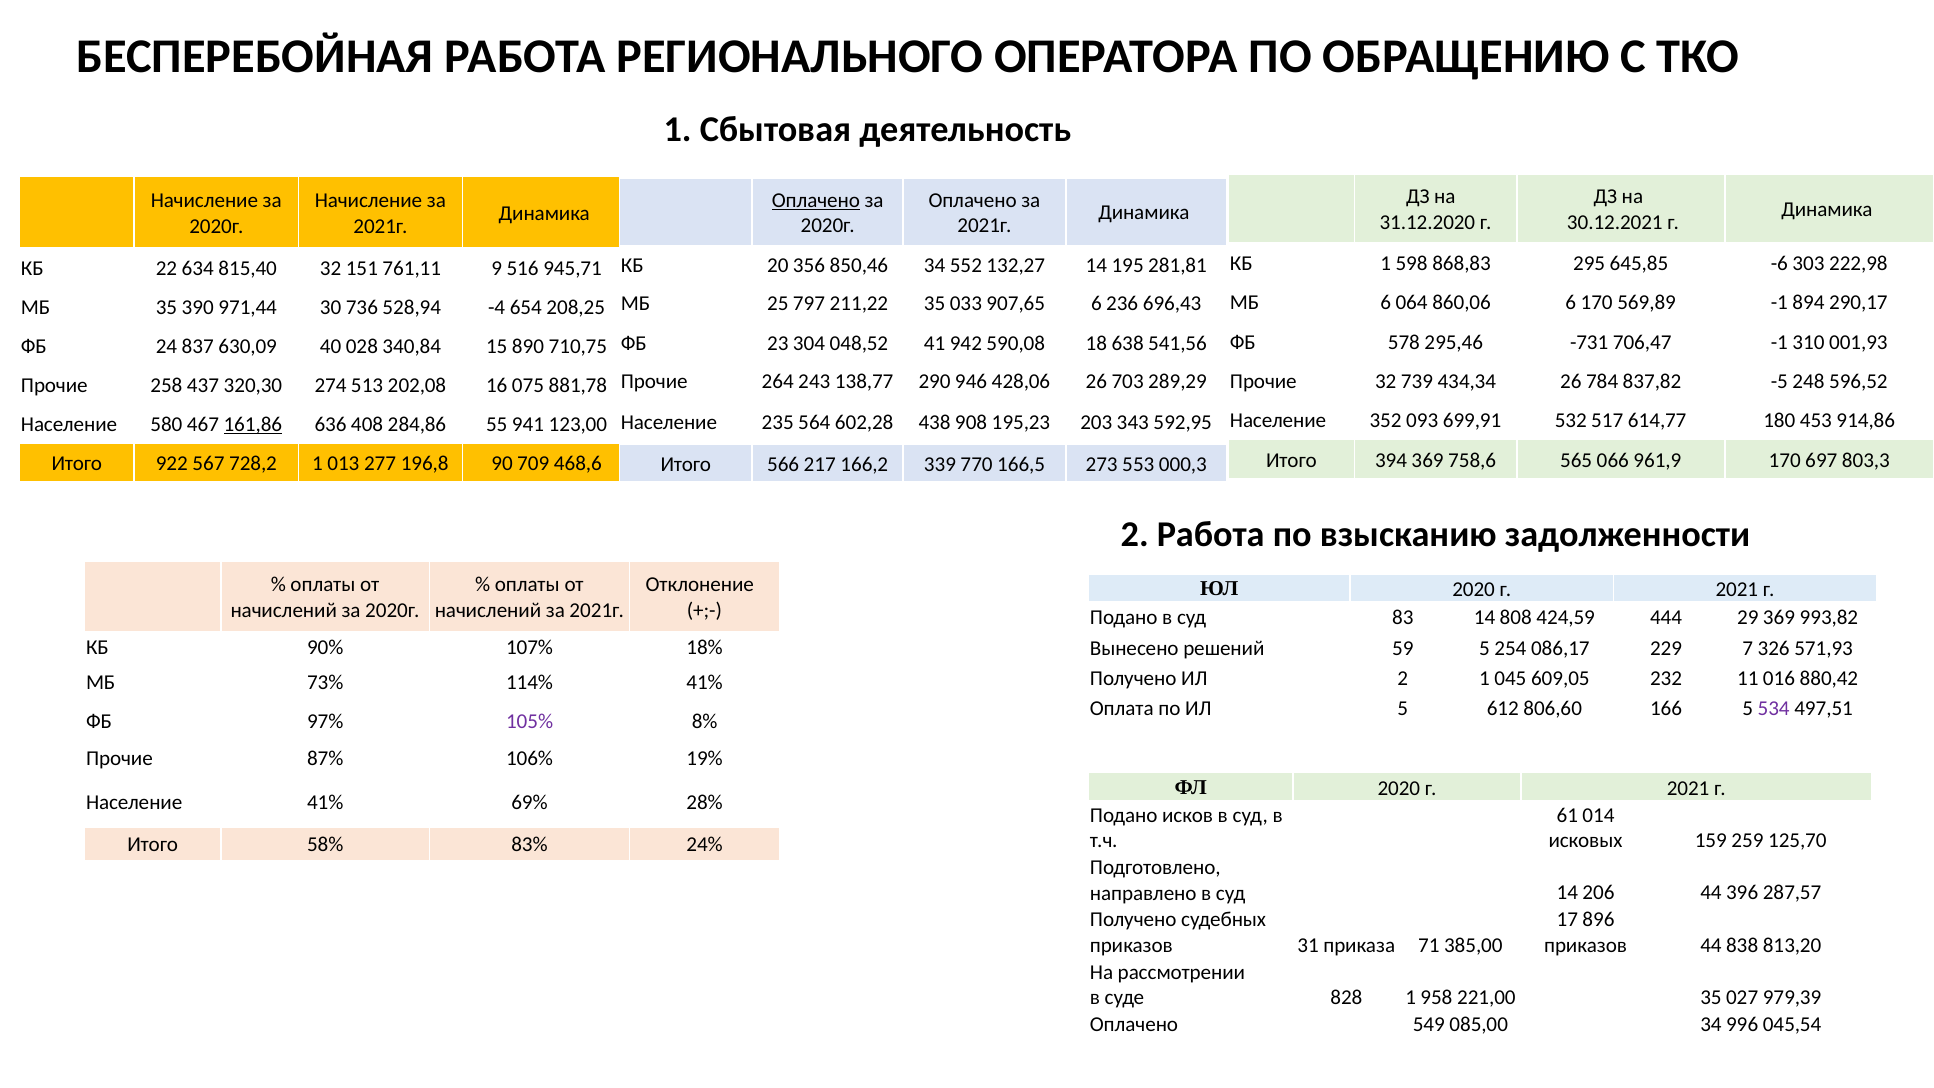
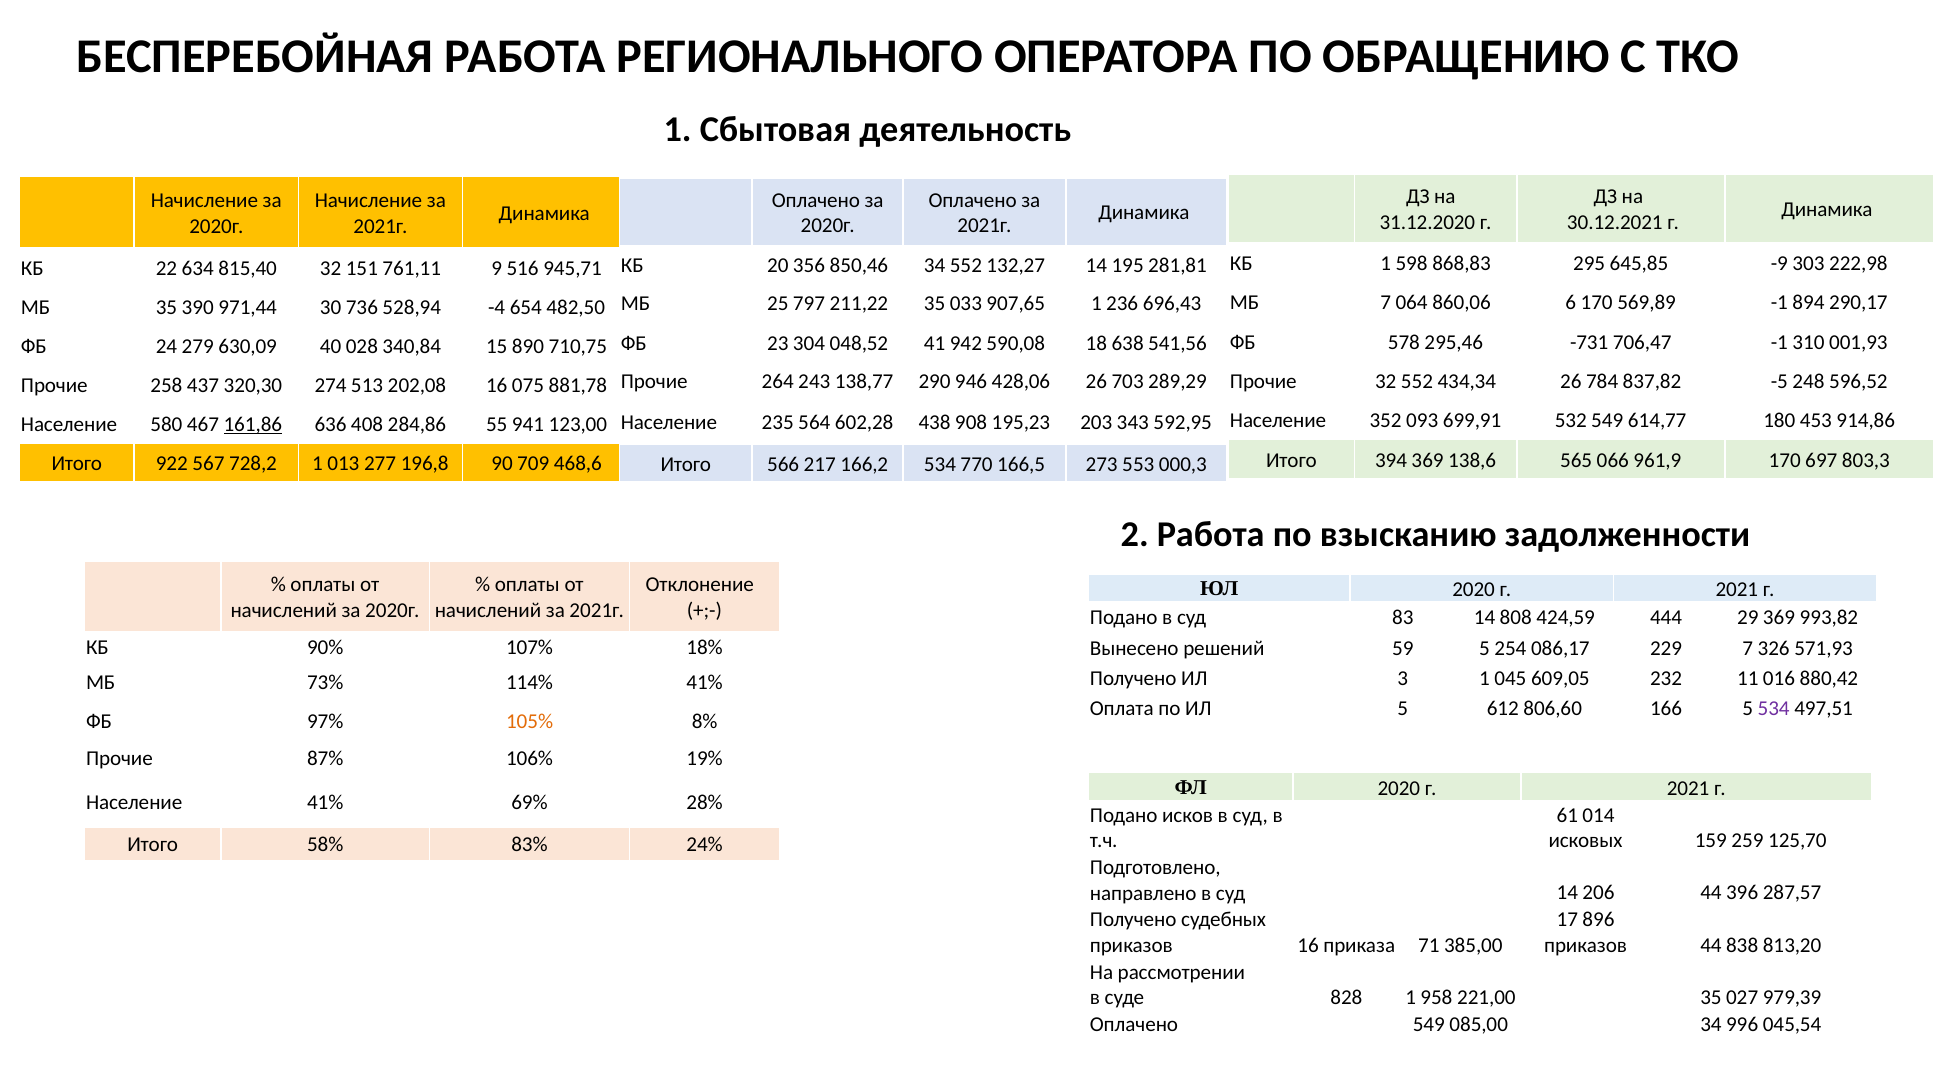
Оплачено underline: present -> none (816, 200)
-6: -6 -> -9 (1779, 264)
МБ 6: 6 -> 7 (1386, 303)
907,65 6: 6 -> 1 (1096, 304)
208,25: 208,25 -> 482,50 (576, 308)
837: 837 -> 279 (198, 347)
32 739: 739 -> 552 (1417, 381)
532 517: 517 -> 549 (1607, 421)
758,6: 758,6 -> 138,6 (1472, 460)
166,2 339: 339 -> 534 (940, 464)
ИЛ 2: 2 -> 3 (1403, 678)
105% colour: purple -> orange (530, 721)
приказов 31: 31 -> 16 (1308, 945)
